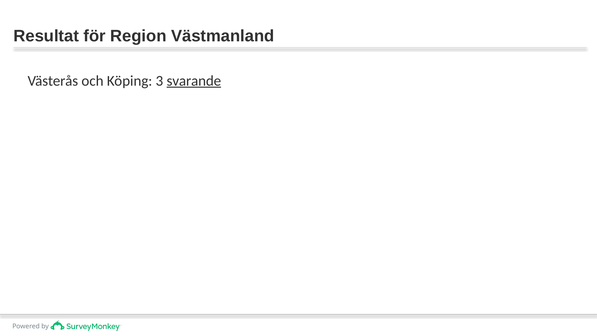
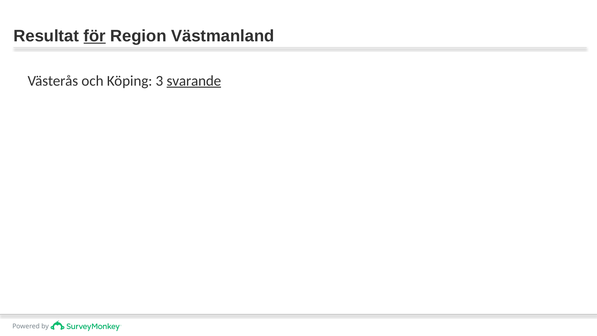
för underline: none -> present (95, 36)
